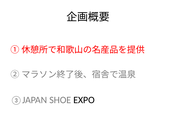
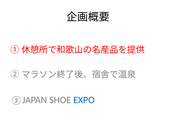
EXPO colour: black -> blue (84, 100)
